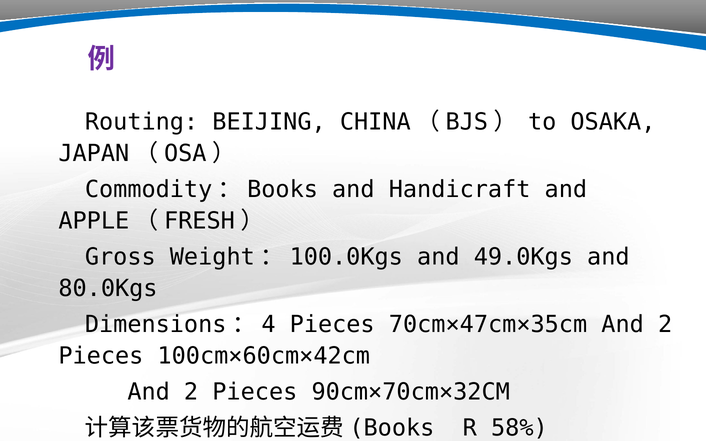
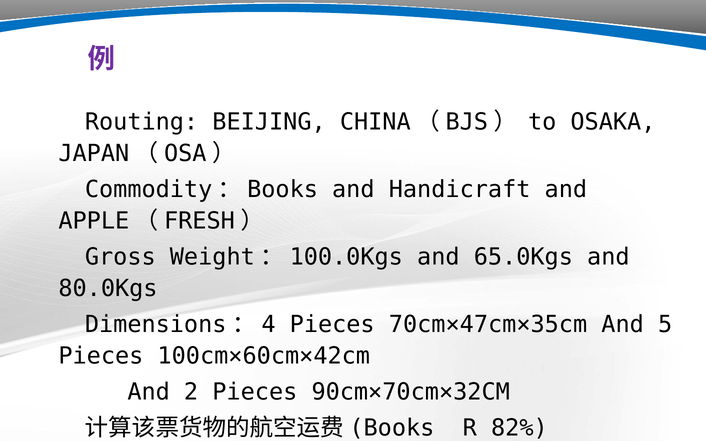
49.0Kgs: 49.0Kgs -> 65.0Kgs (523, 257)
70cm×47cm×35cm And 2: 2 -> 5 (665, 325)
58%: 58% -> 82% (519, 428)
